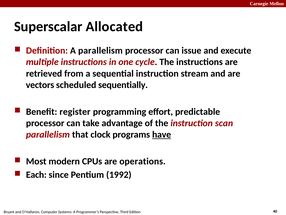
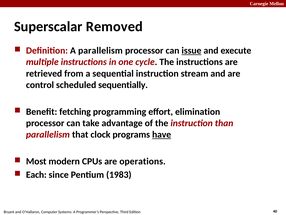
Allocated: Allocated -> Removed (114, 27)
issue underline: none -> present (191, 50)
vectors: vectors -> control (40, 85)
register: register -> fetching (75, 111)
predictable: predictable -> elimination (198, 111)
scan: scan -> than (224, 123)
1992: 1992 -> 1983 (119, 174)
